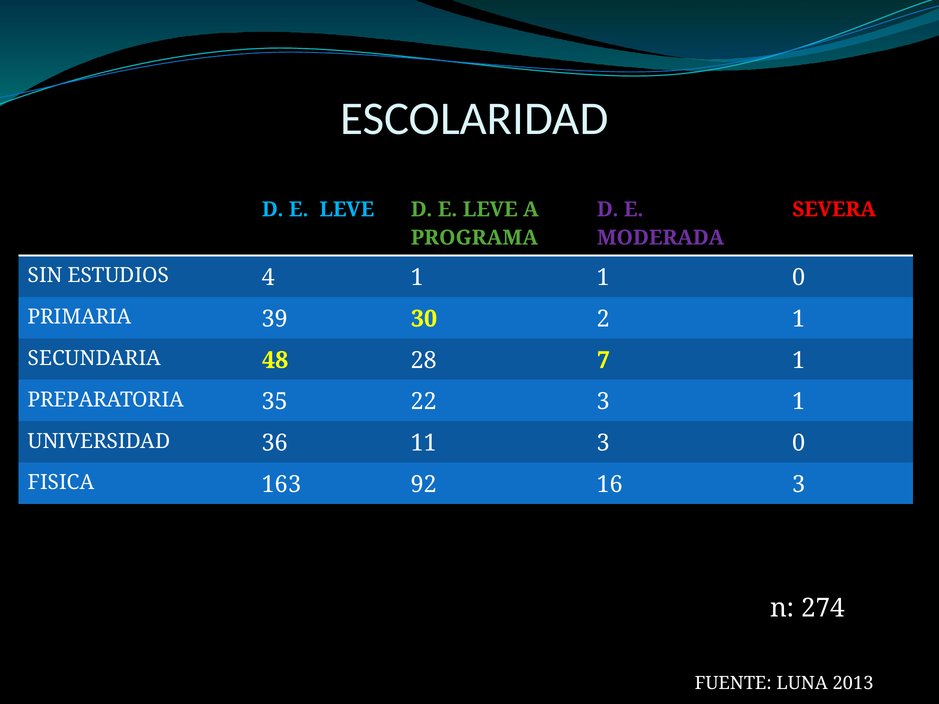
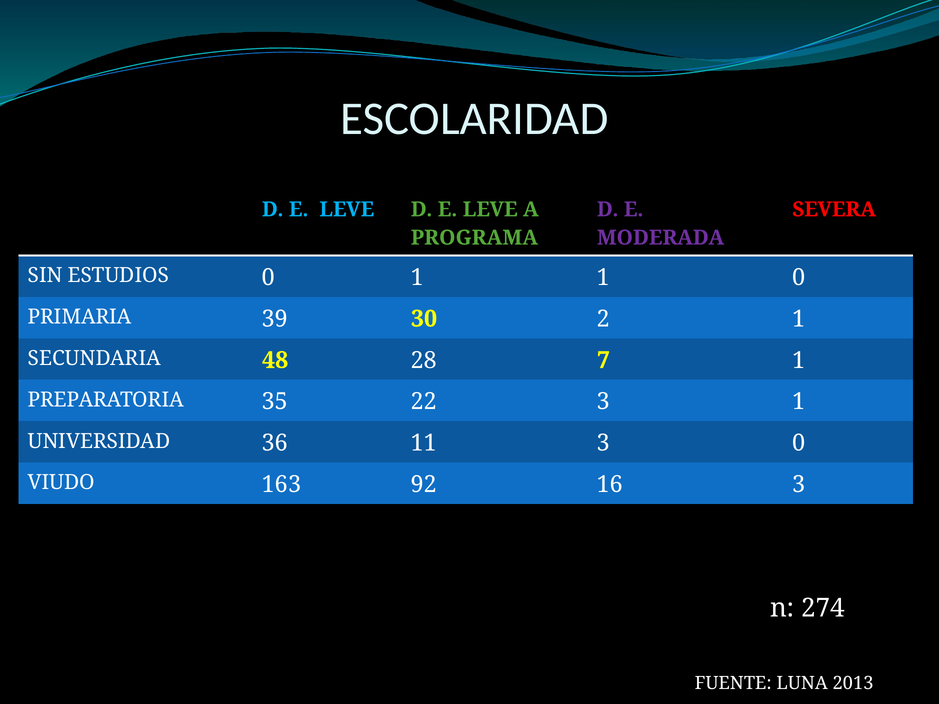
ESTUDIOS 4: 4 -> 0 (268, 278)
FISICA: FISICA -> VIUDO (61, 483)
